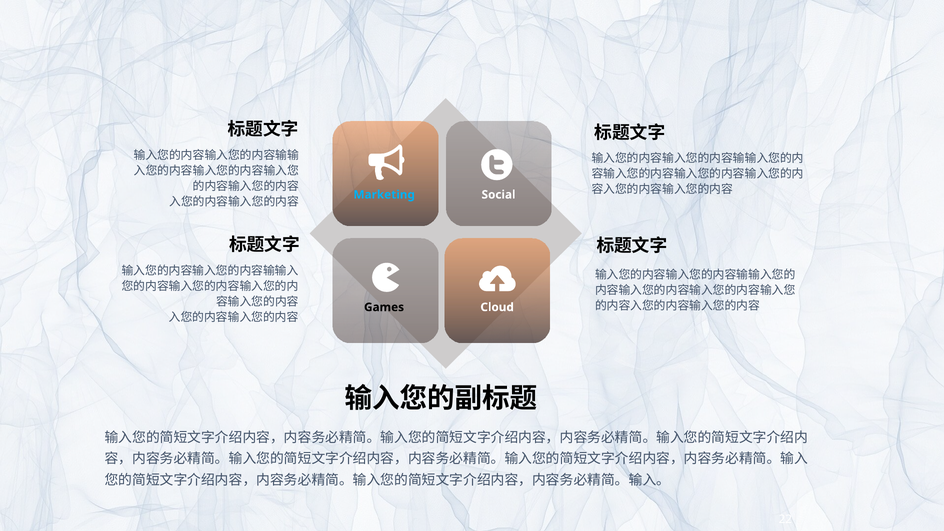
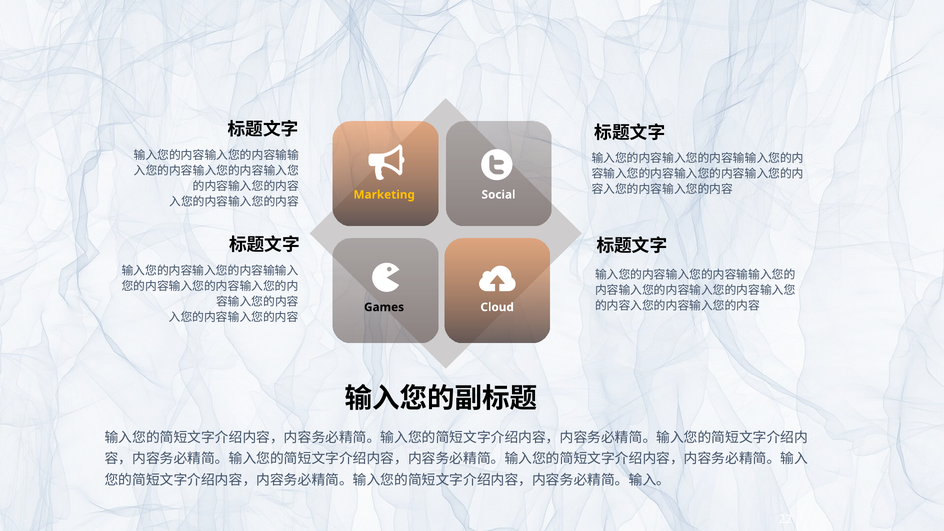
Marketing colour: light blue -> yellow (384, 195)
